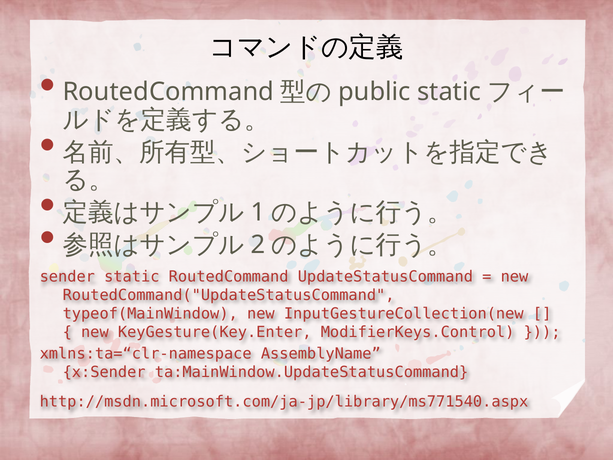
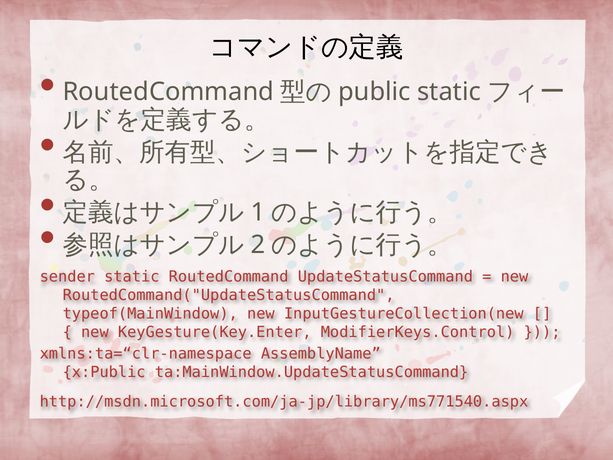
x:Sender: x:Sender -> x:Public (104, 372)
